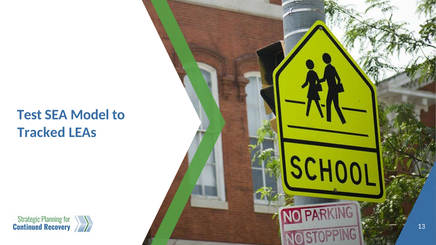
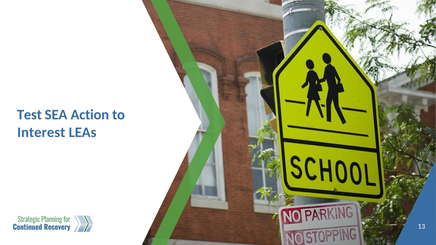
Model: Model -> Action (90, 115)
Tracked: Tracked -> Interest (41, 132)
